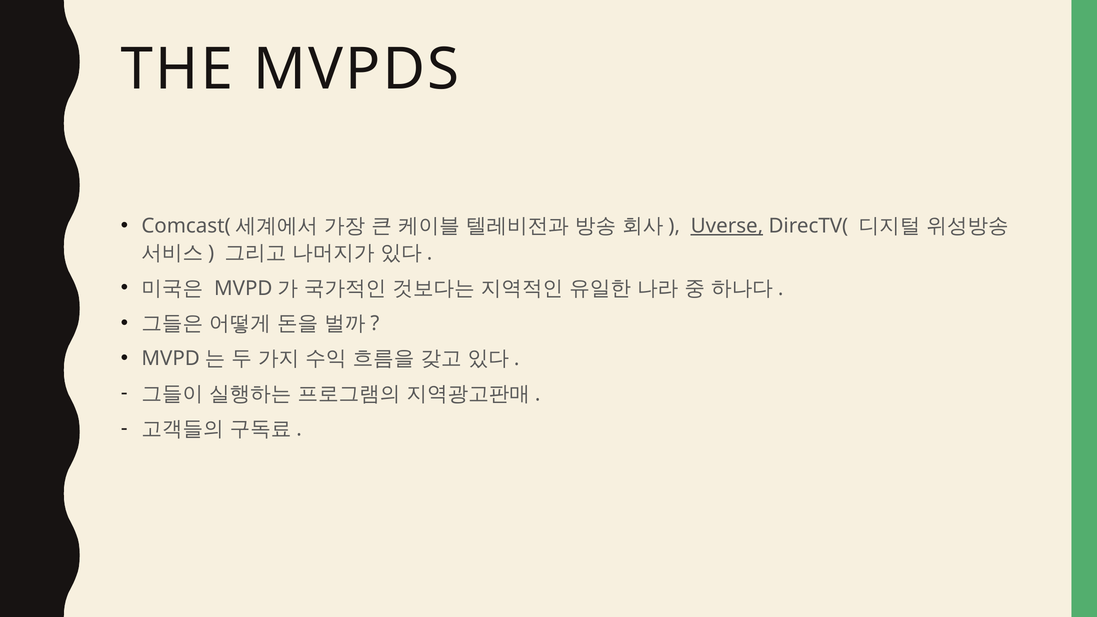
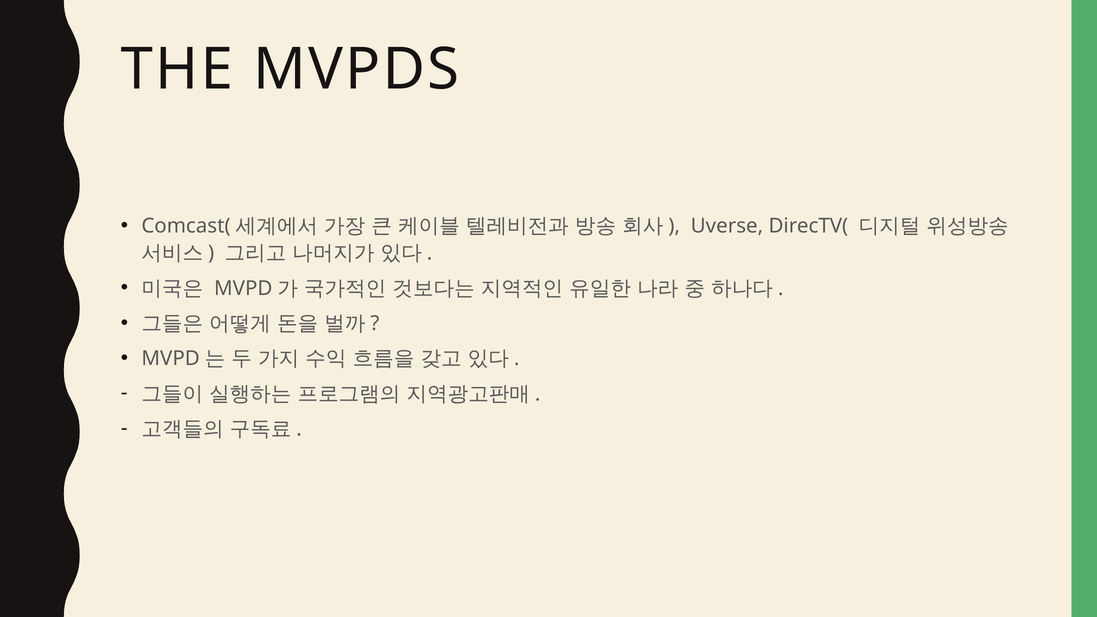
Uverse underline: present -> none (727, 226)
